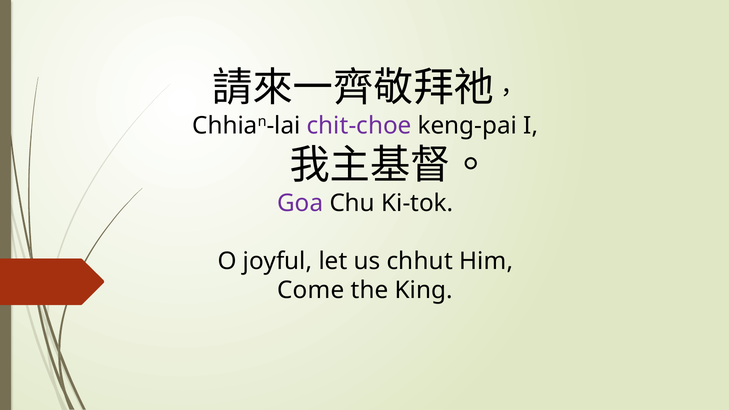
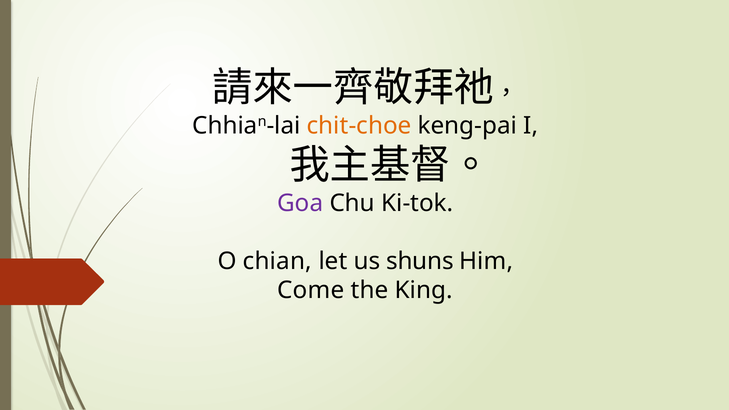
chit-choe colour: purple -> orange (359, 126)
joyful: joyful -> chian (277, 261)
chhut: chhut -> shuns (420, 261)
